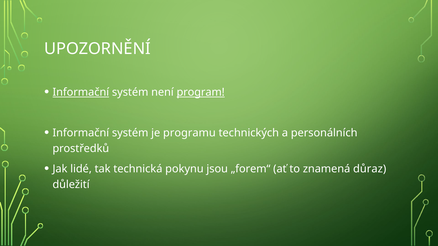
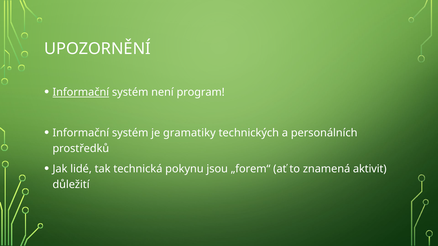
program underline: present -> none (201, 92)
programu: programu -> gramatiky (189, 133)
důraz: důraz -> aktivit (370, 169)
